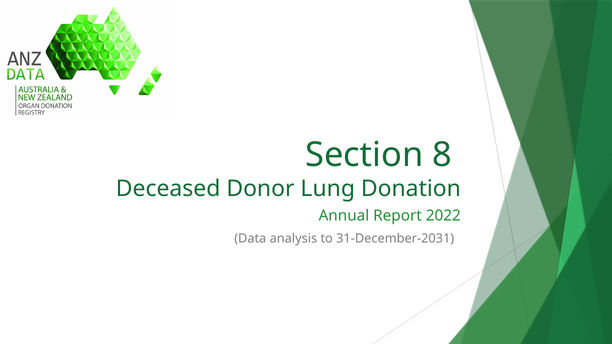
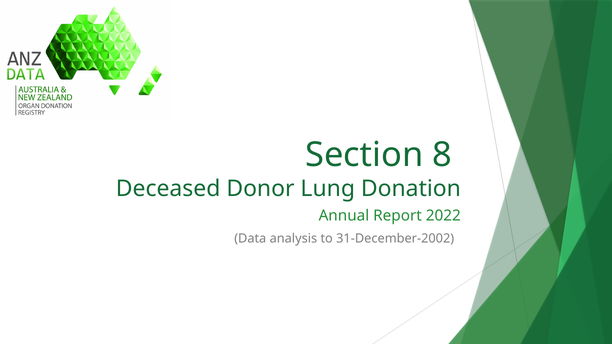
31-December-2031: 31-December-2031 -> 31-December-2002 (395, 239)
